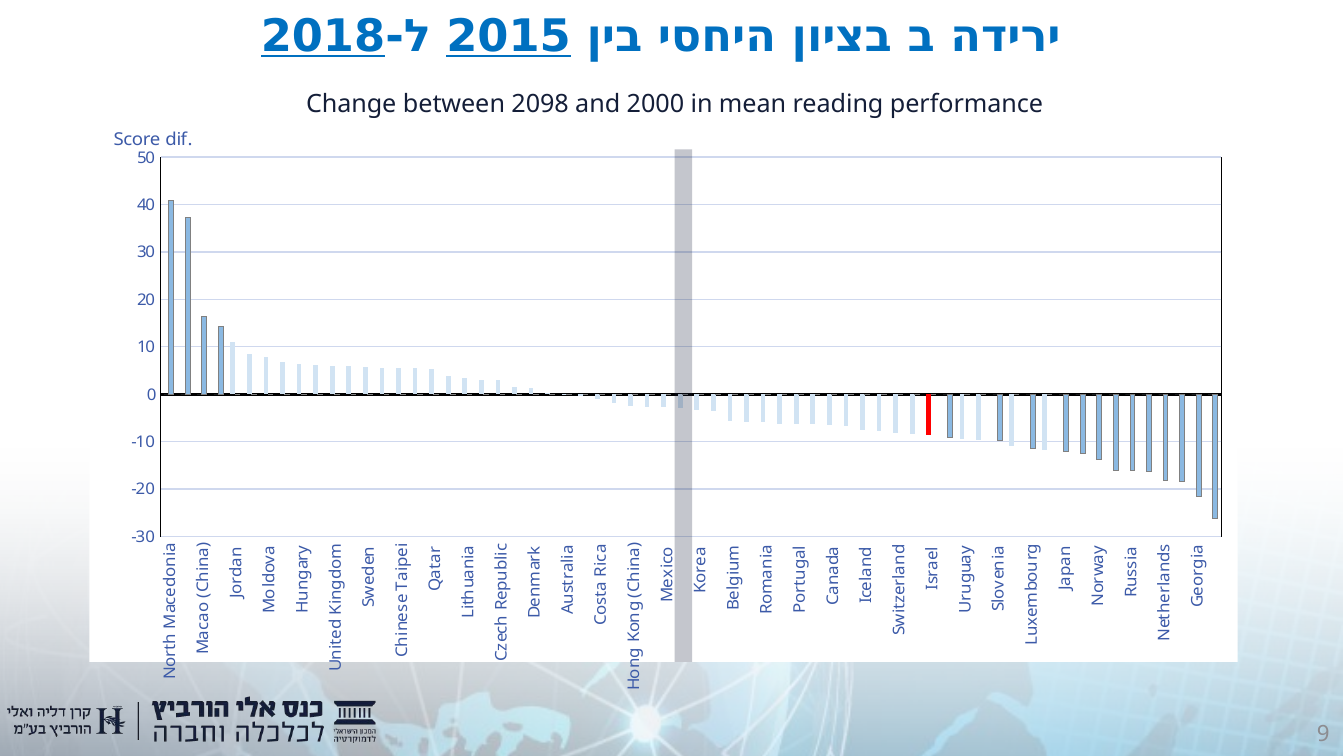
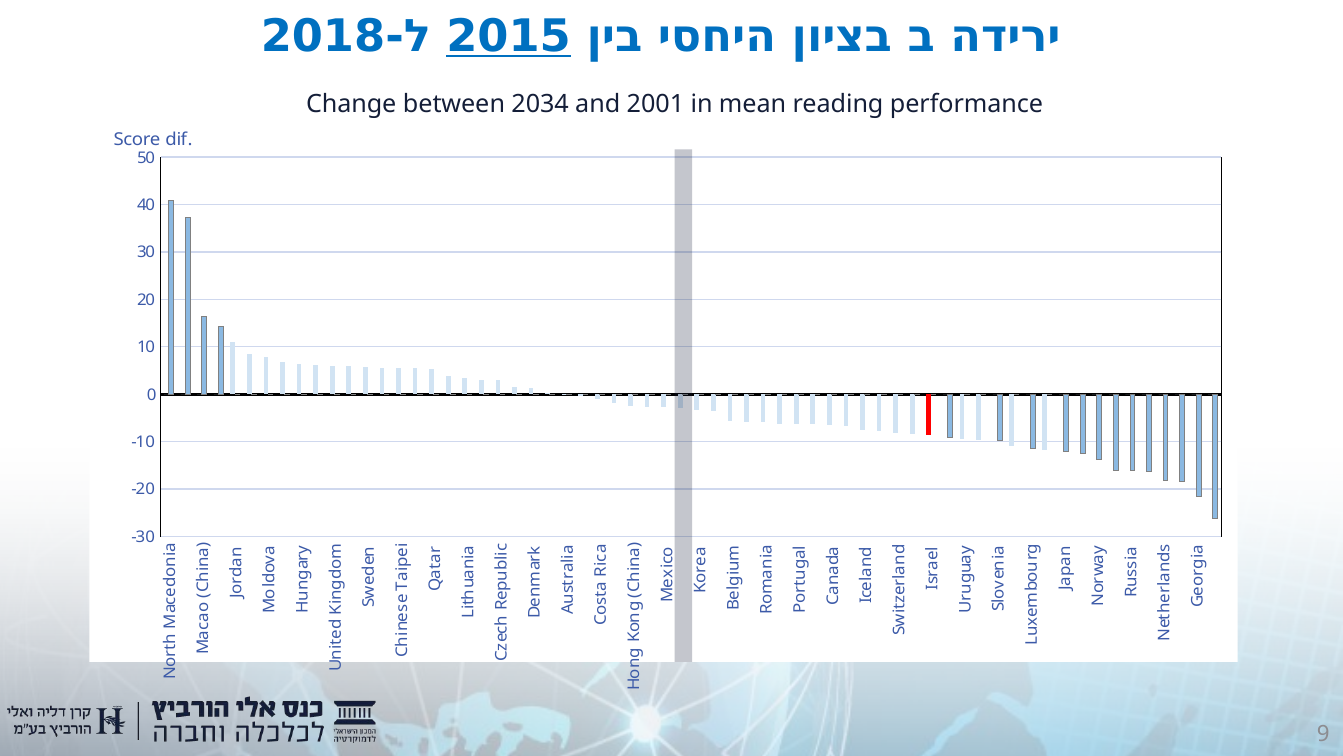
2018 underline: present -> none (323, 37)
2098: 2098 -> 2034 (540, 105)
2000: 2000 -> 2001 (655, 105)
